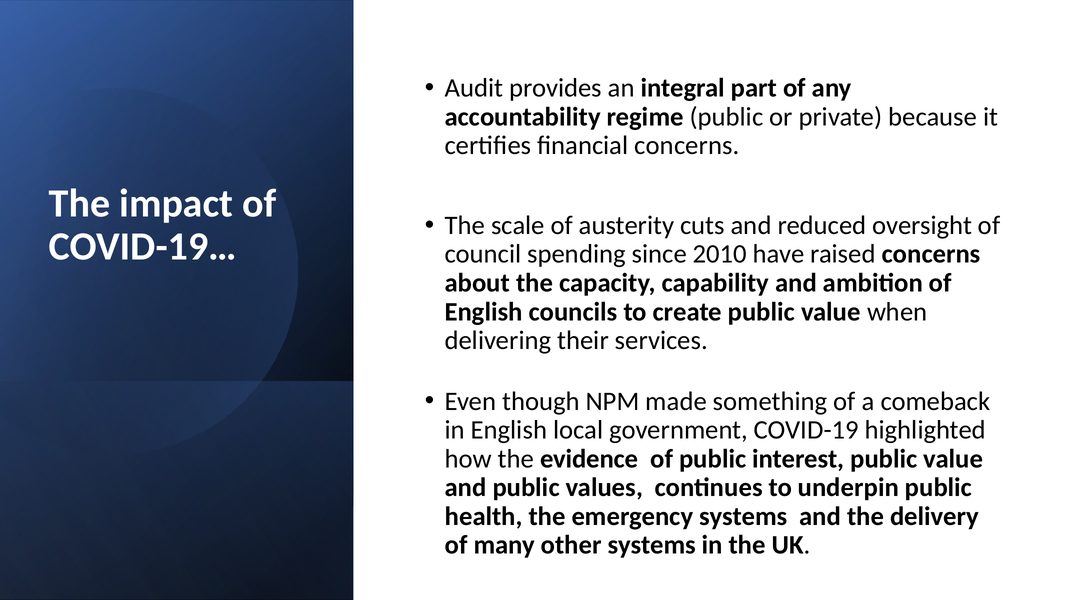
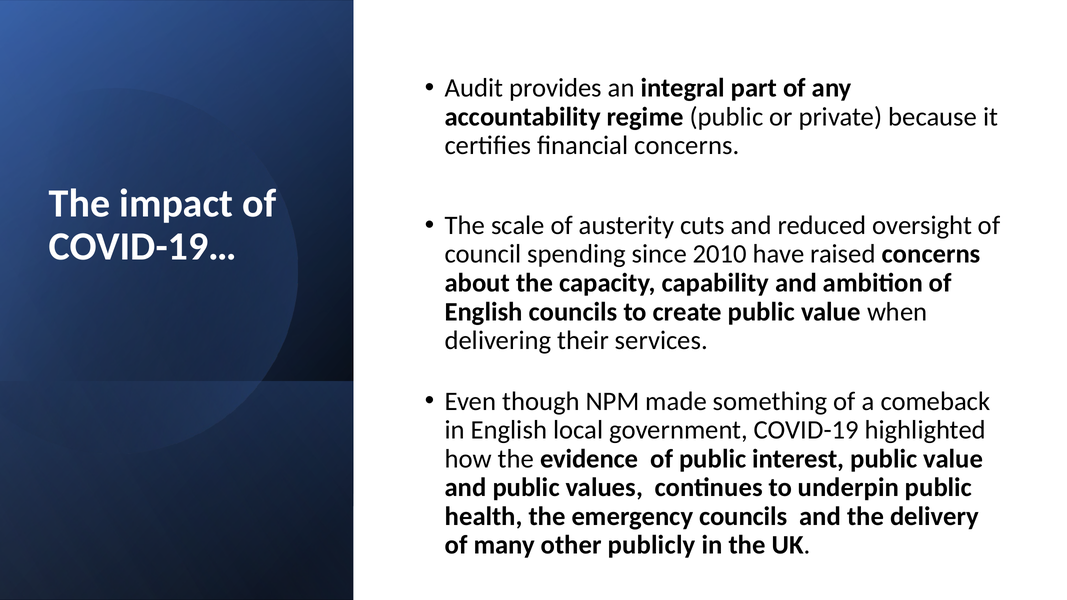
emergency systems: systems -> councils (743, 517)
other systems: systems -> publicly (652, 545)
